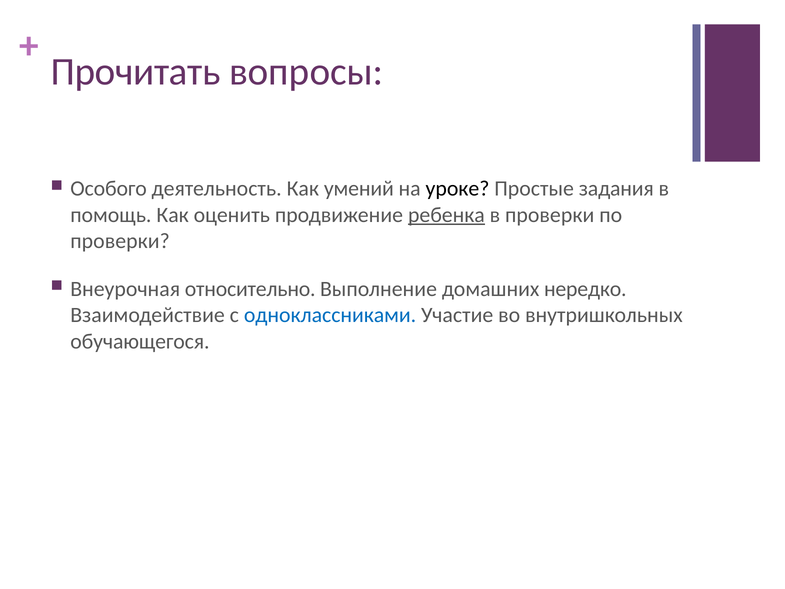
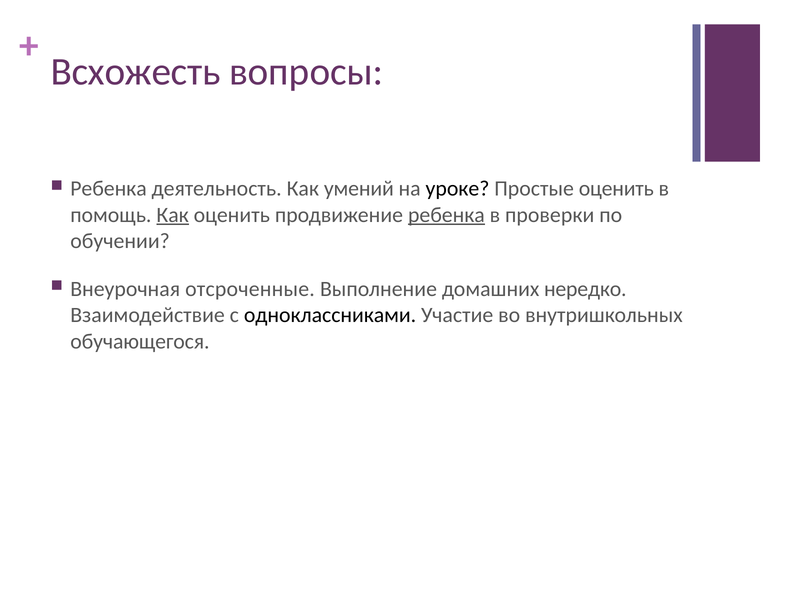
Прочитать: Прочитать -> Всхожесть (136, 72)
Особого: Особого -> Ребенка (109, 189)
Простые задания: задания -> оценить (616, 189)
Как underline: none -> present (173, 215)
проверки: проверки -> обучении (120, 241)
относительно: относительно -> отсроченные (250, 289)
одноклассниками colour: blue -> black (330, 315)
